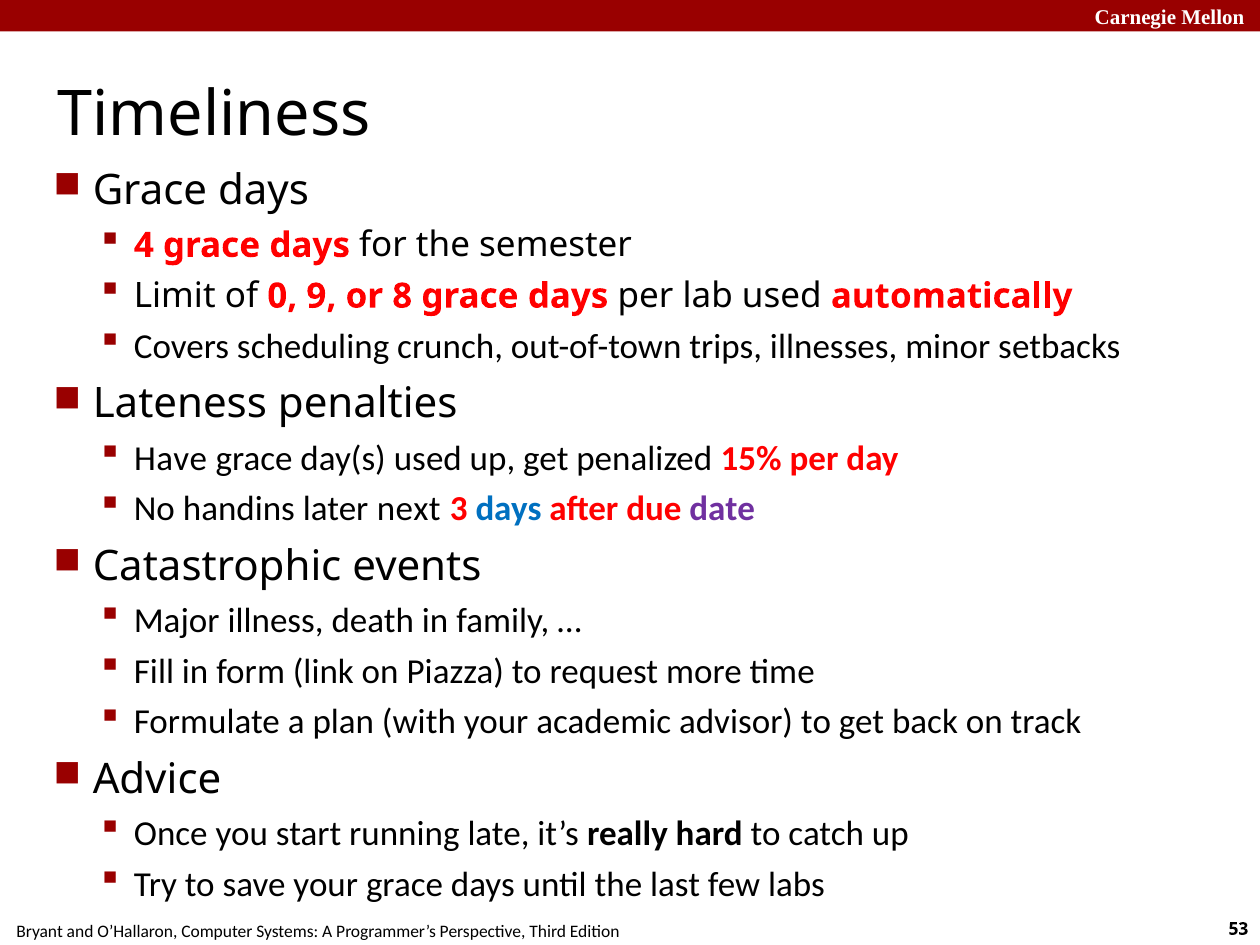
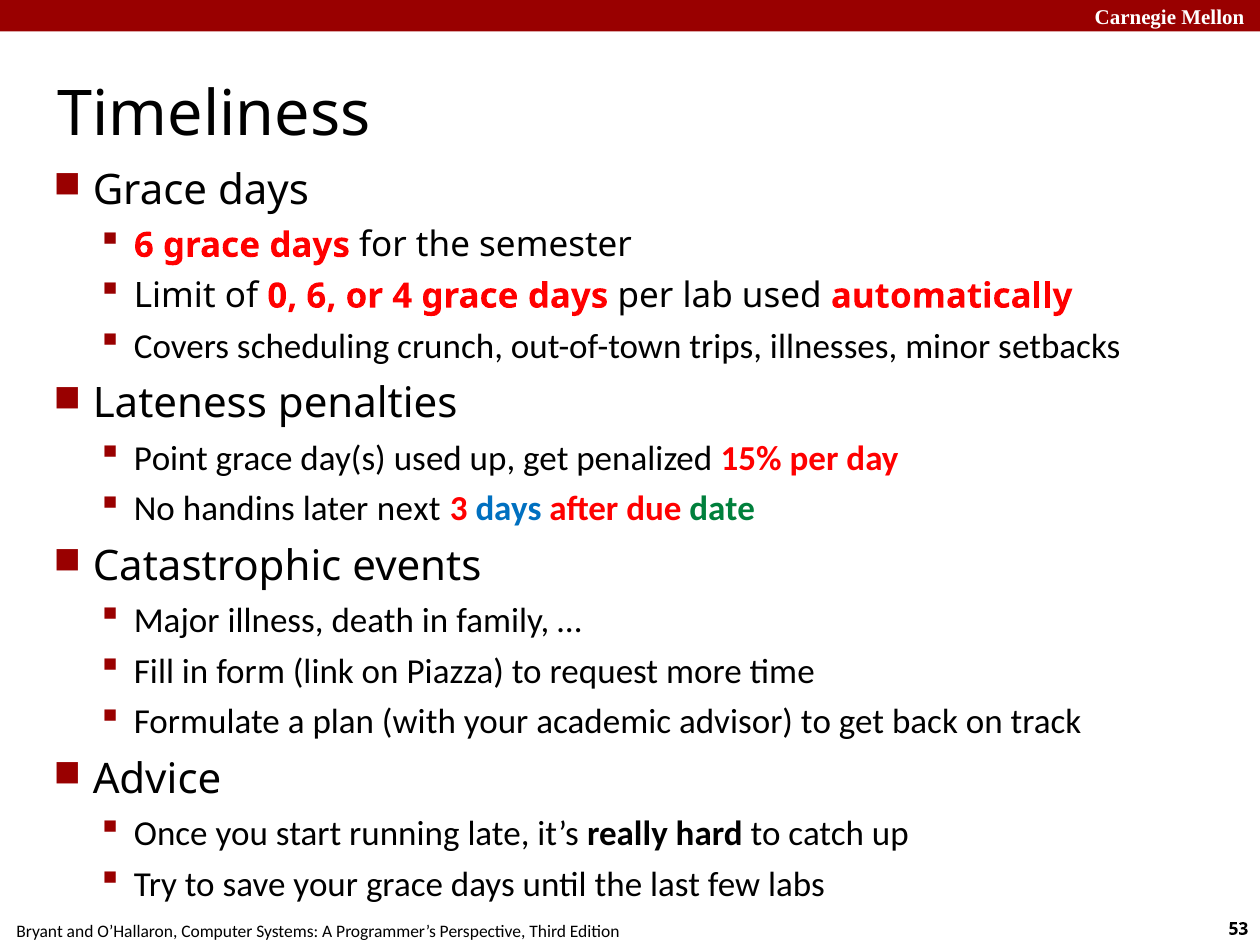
4: 4 -> 6 (144, 245)
0 9: 9 -> 6 (321, 296)
8: 8 -> 4 (402, 296)
Have: Have -> Point (171, 459)
date colour: purple -> green (722, 509)
